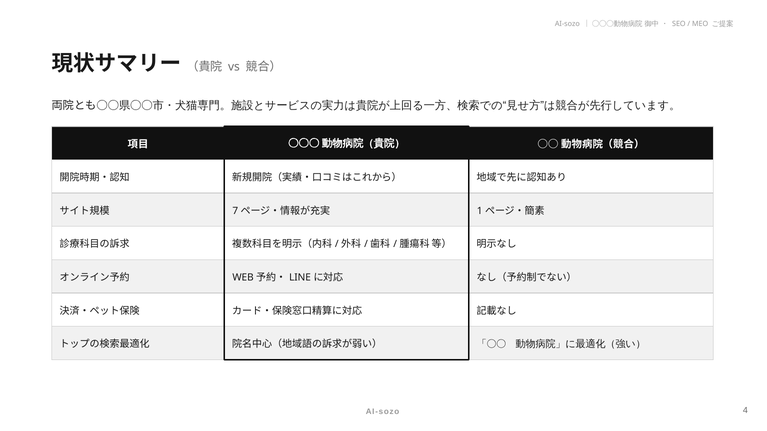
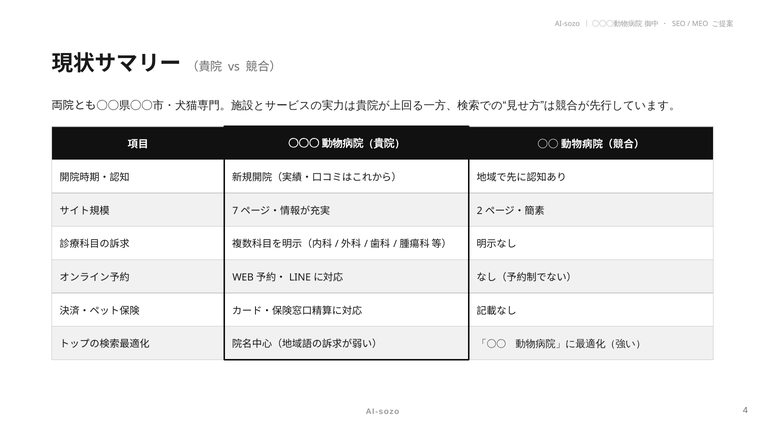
1: 1 -> 2 (480, 211)
